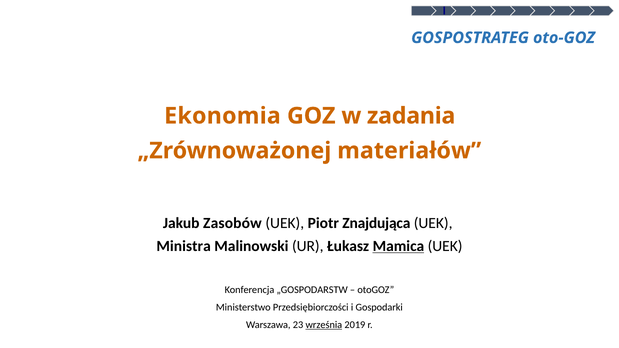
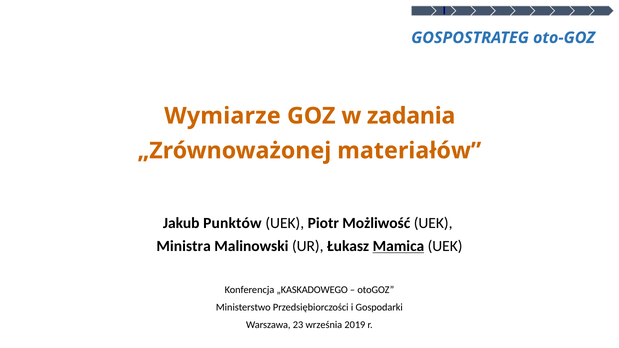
Ekonomia: Ekonomia -> Wymiarze (222, 116)
Zasobów: Zasobów -> Punktów (232, 223)
Znajdująca: Znajdująca -> Możliwość (376, 223)
„GOSPODARSTW: „GOSPODARSTW -> „KASKADOWEGO (312, 290)
września underline: present -> none (324, 325)
